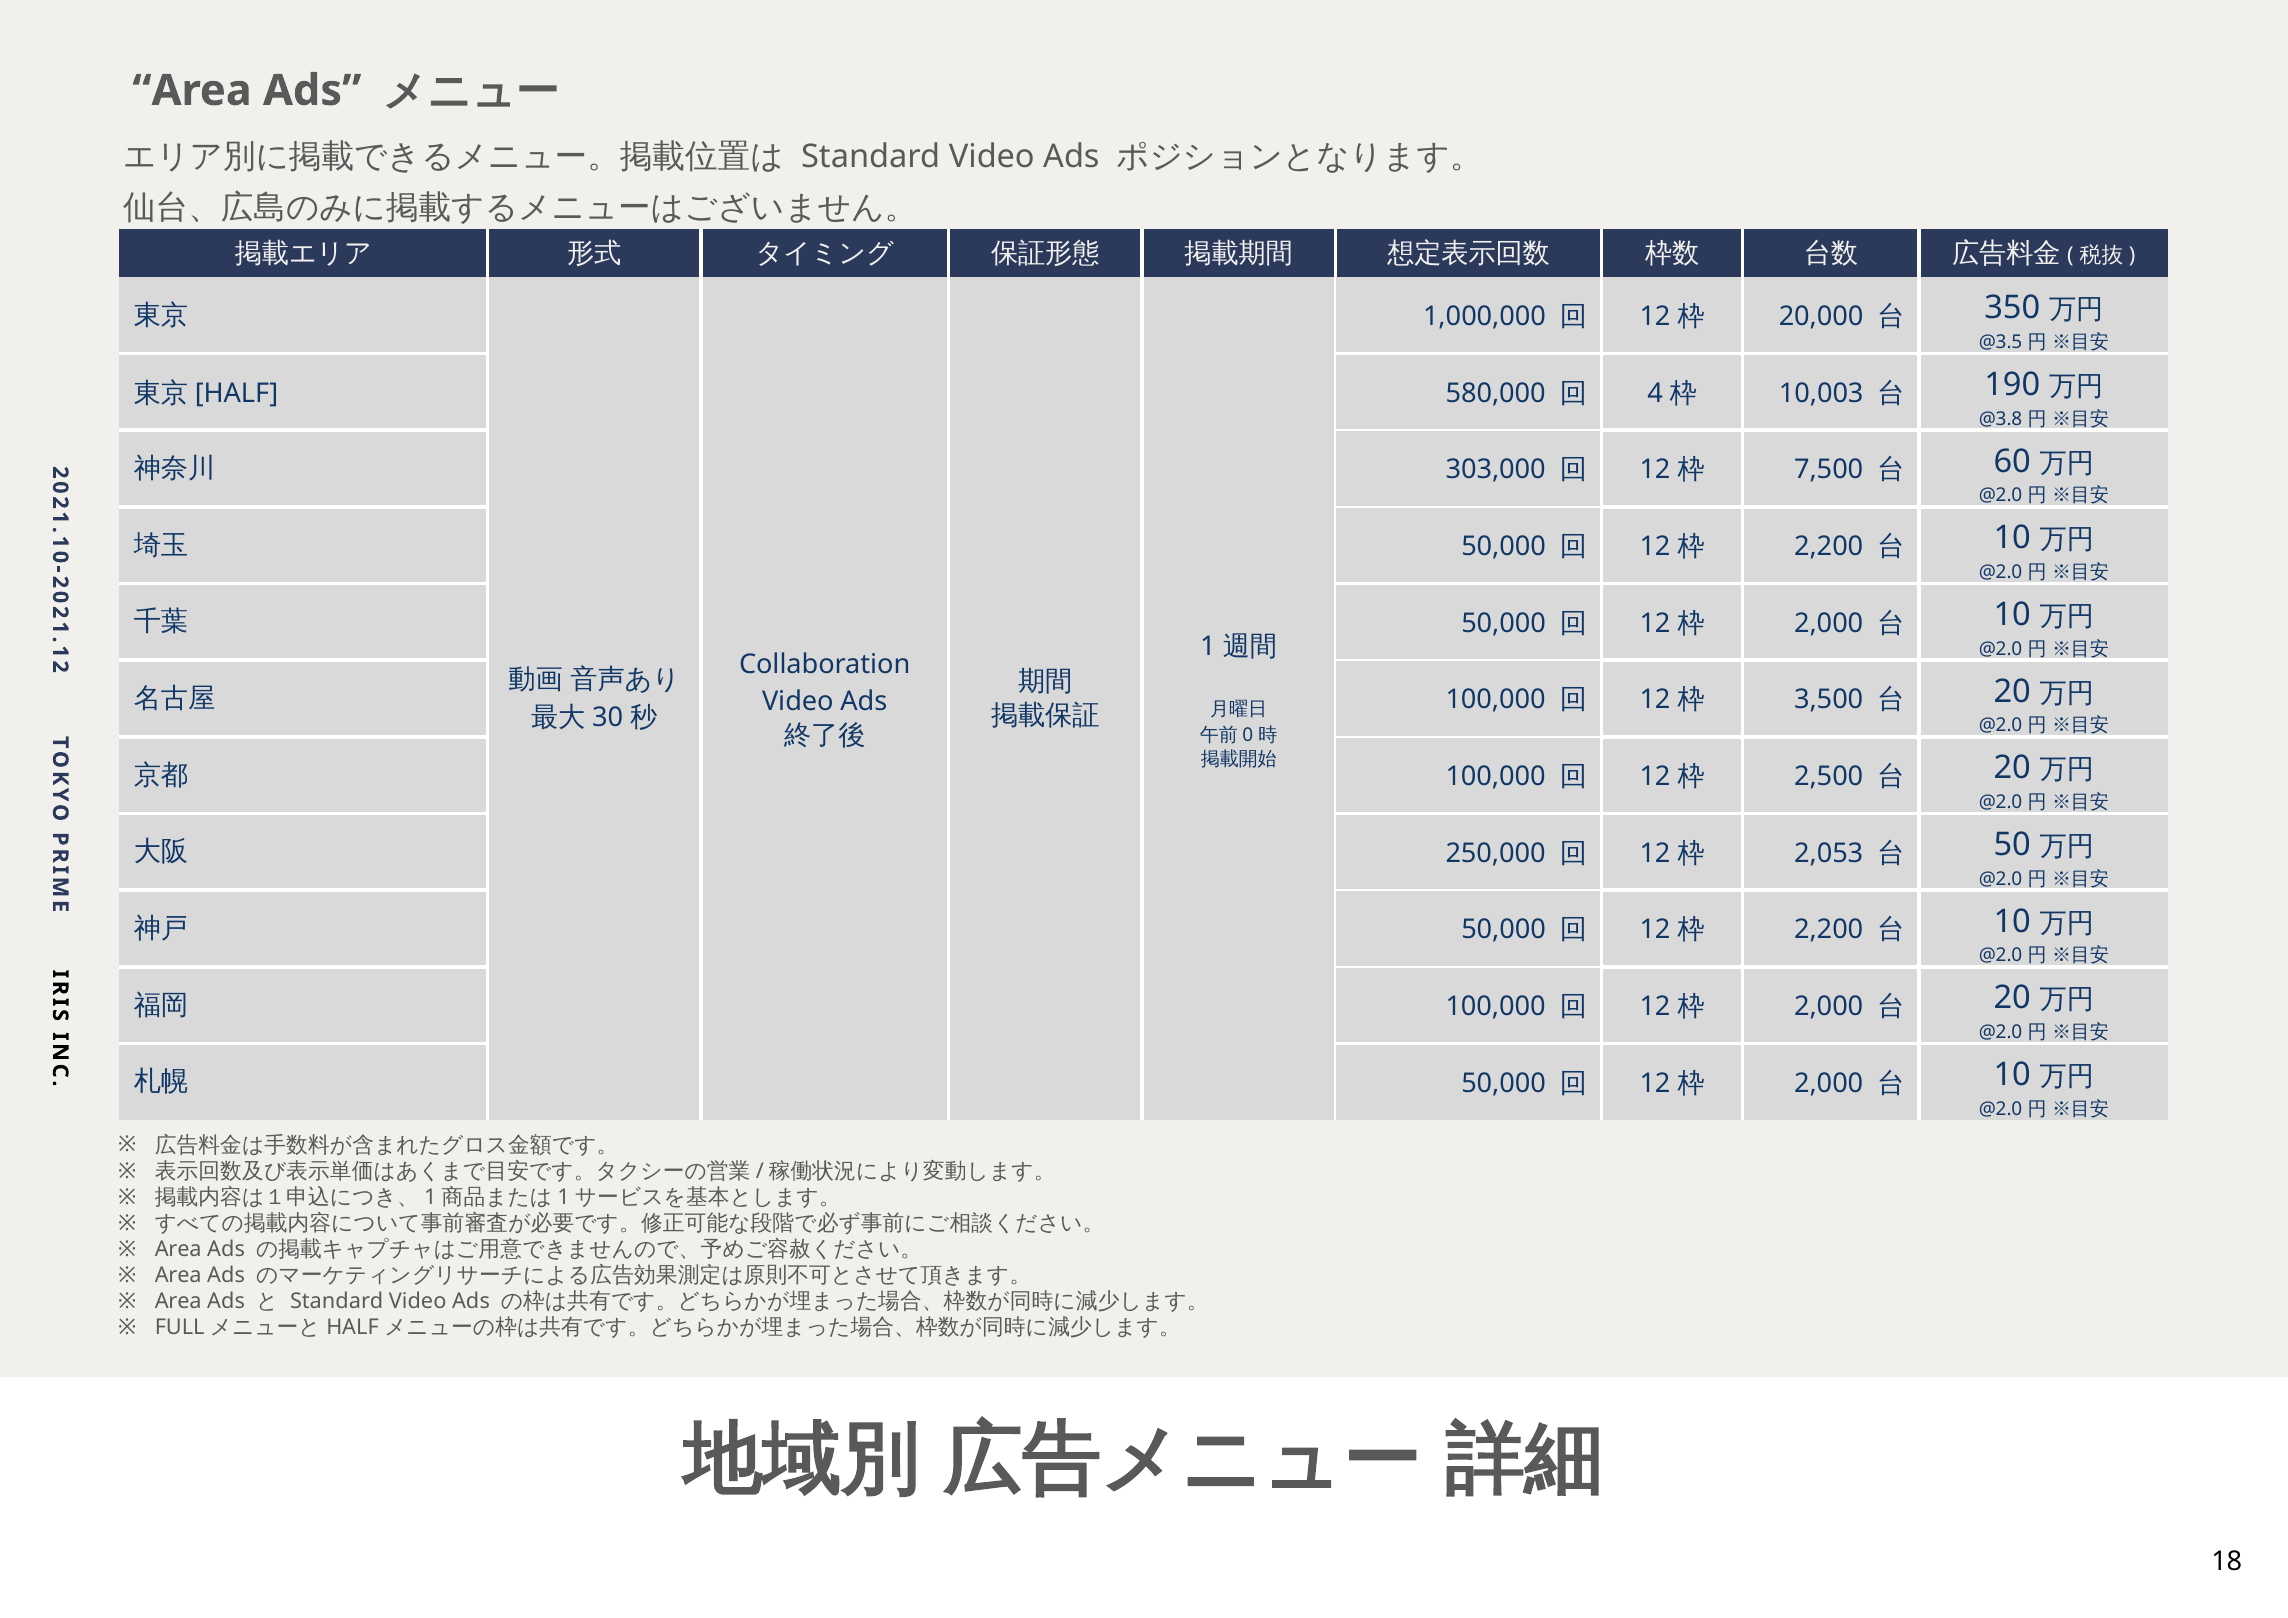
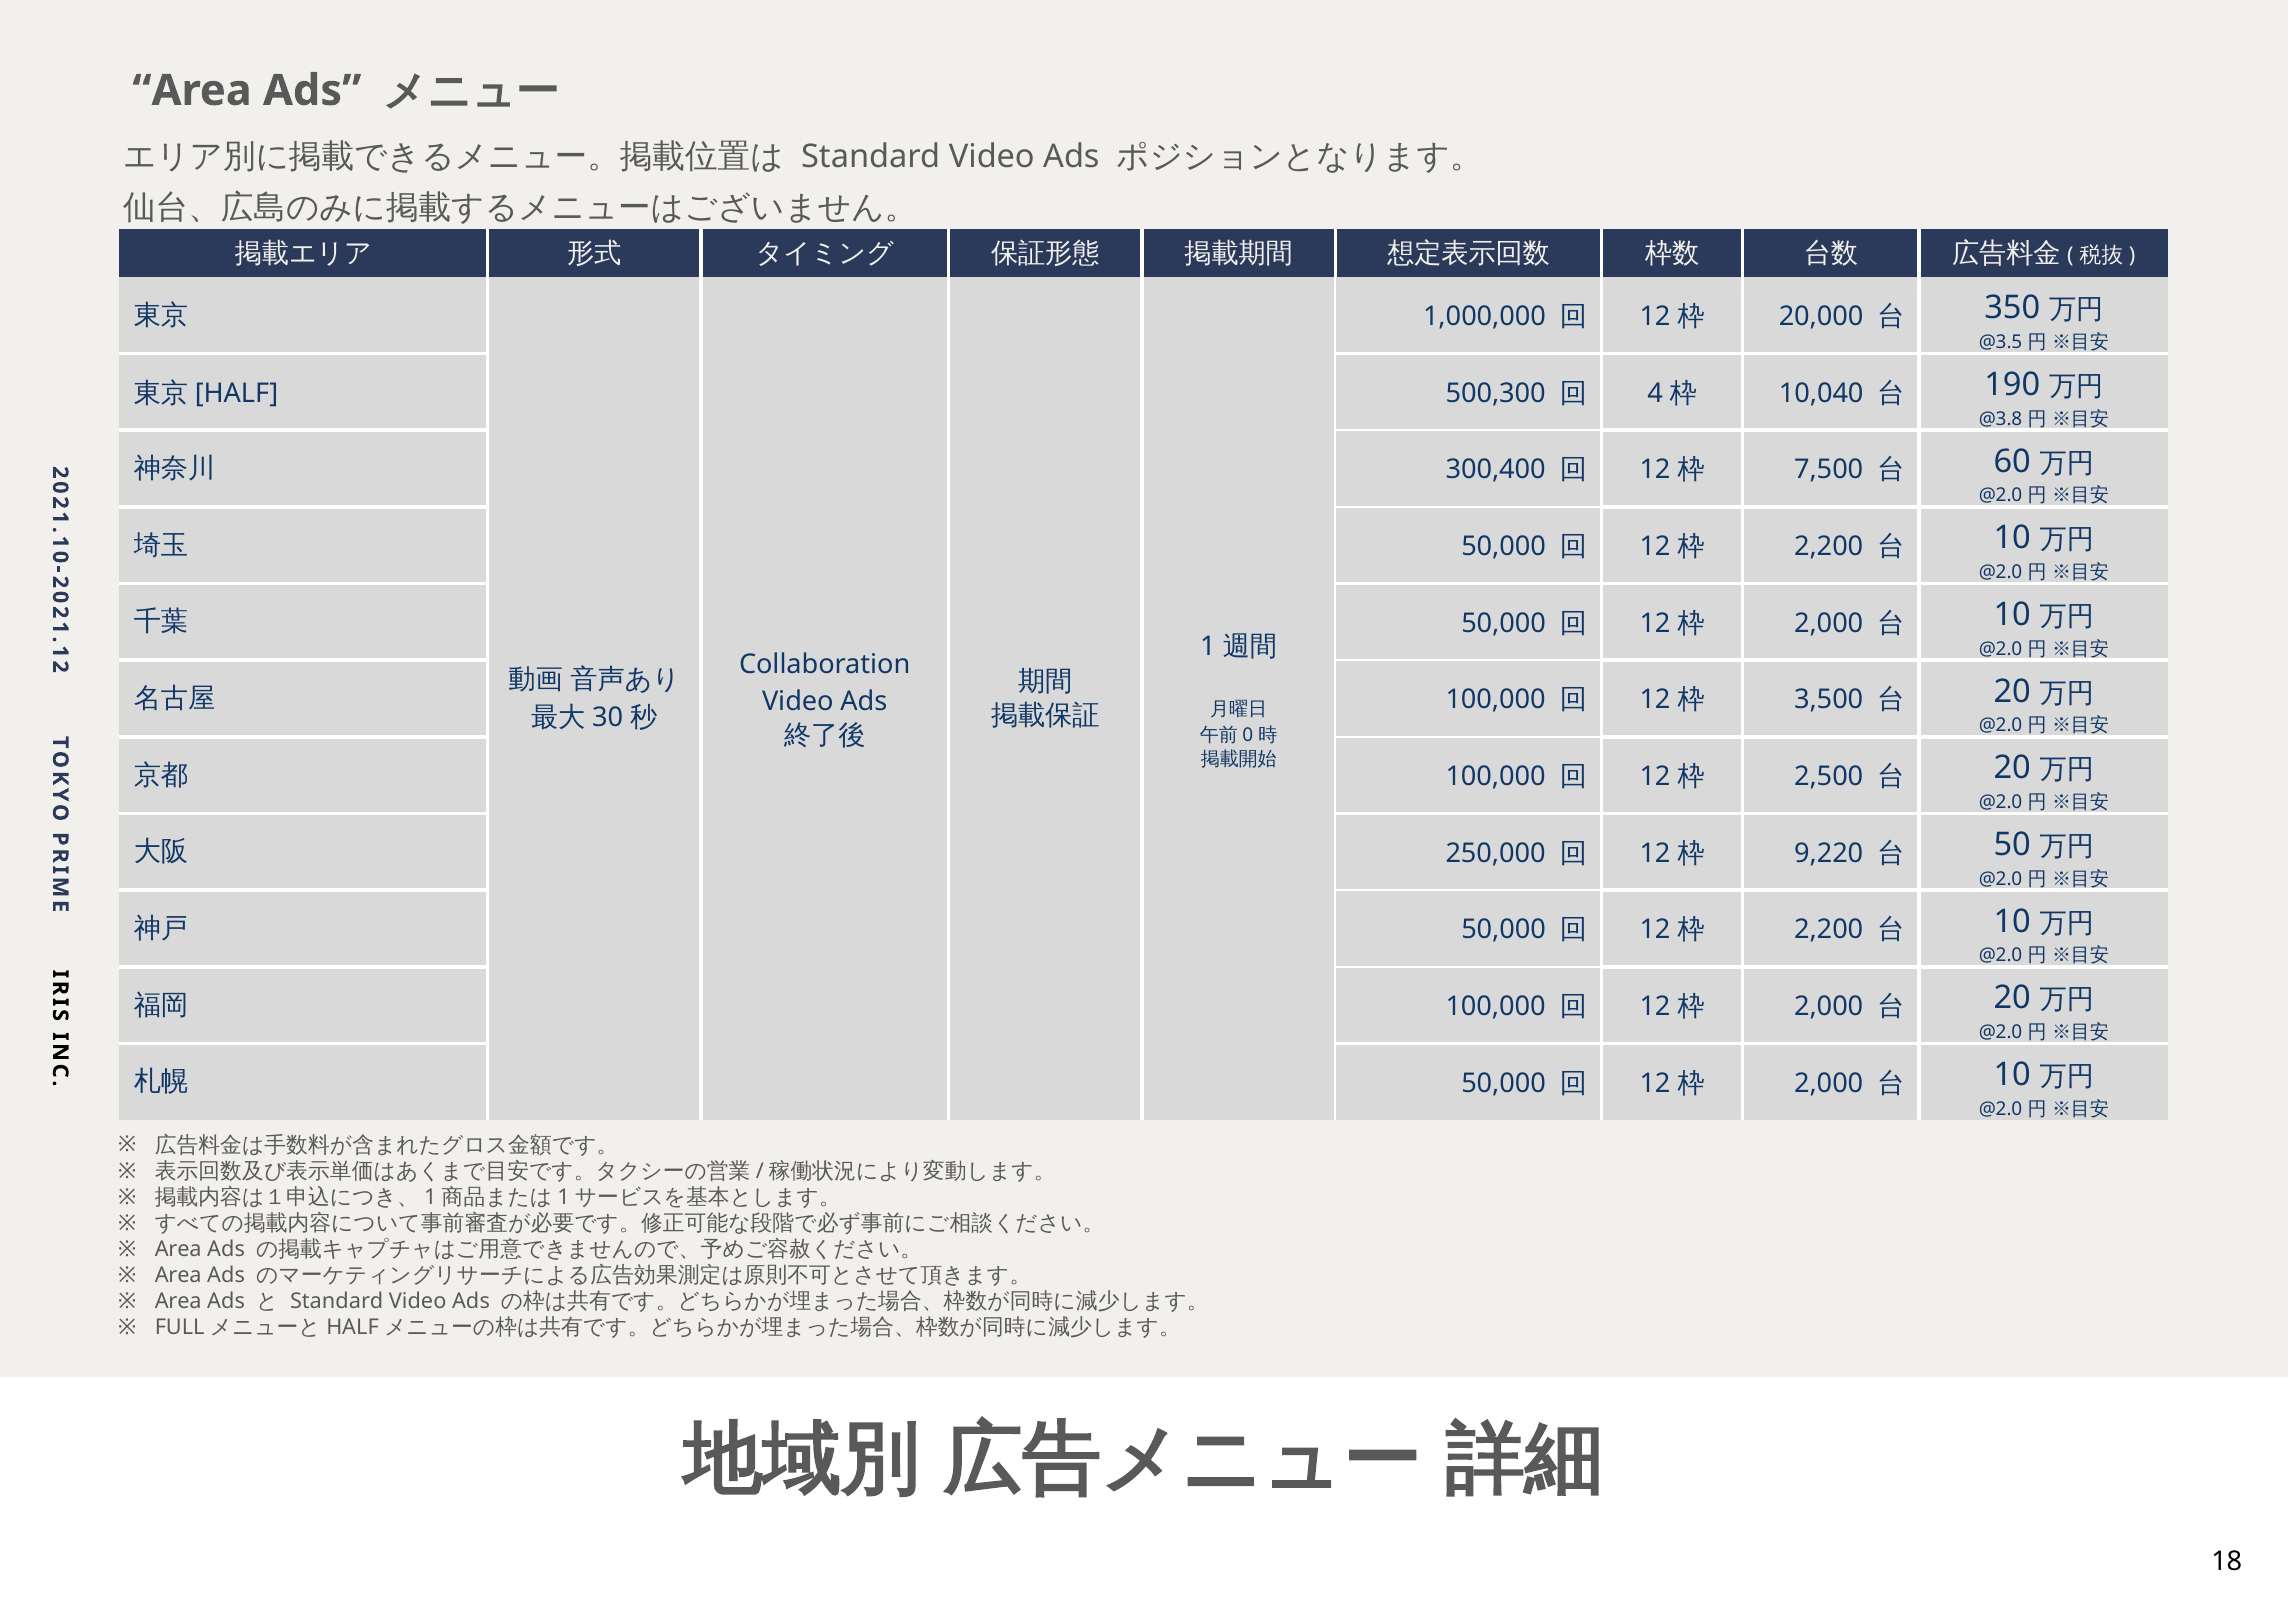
580,000: 580,000 -> 500,300 (1496, 393)
10,003: 10,003 -> 10,040 (1821, 393)
303,000: 303,000 -> 300,400 (1496, 470)
2,053: 2,053 -> 9,220 (1829, 853)
